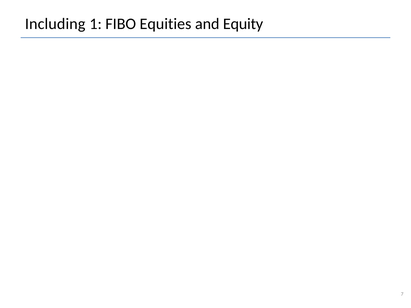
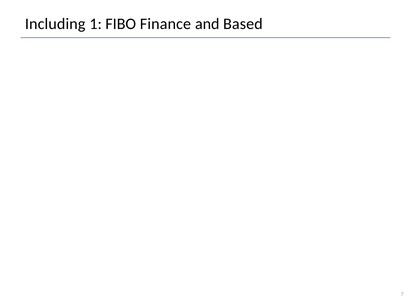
Equities: Equities -> Finance (165, 24)
Equity: Equity -> Based (243, 24)
